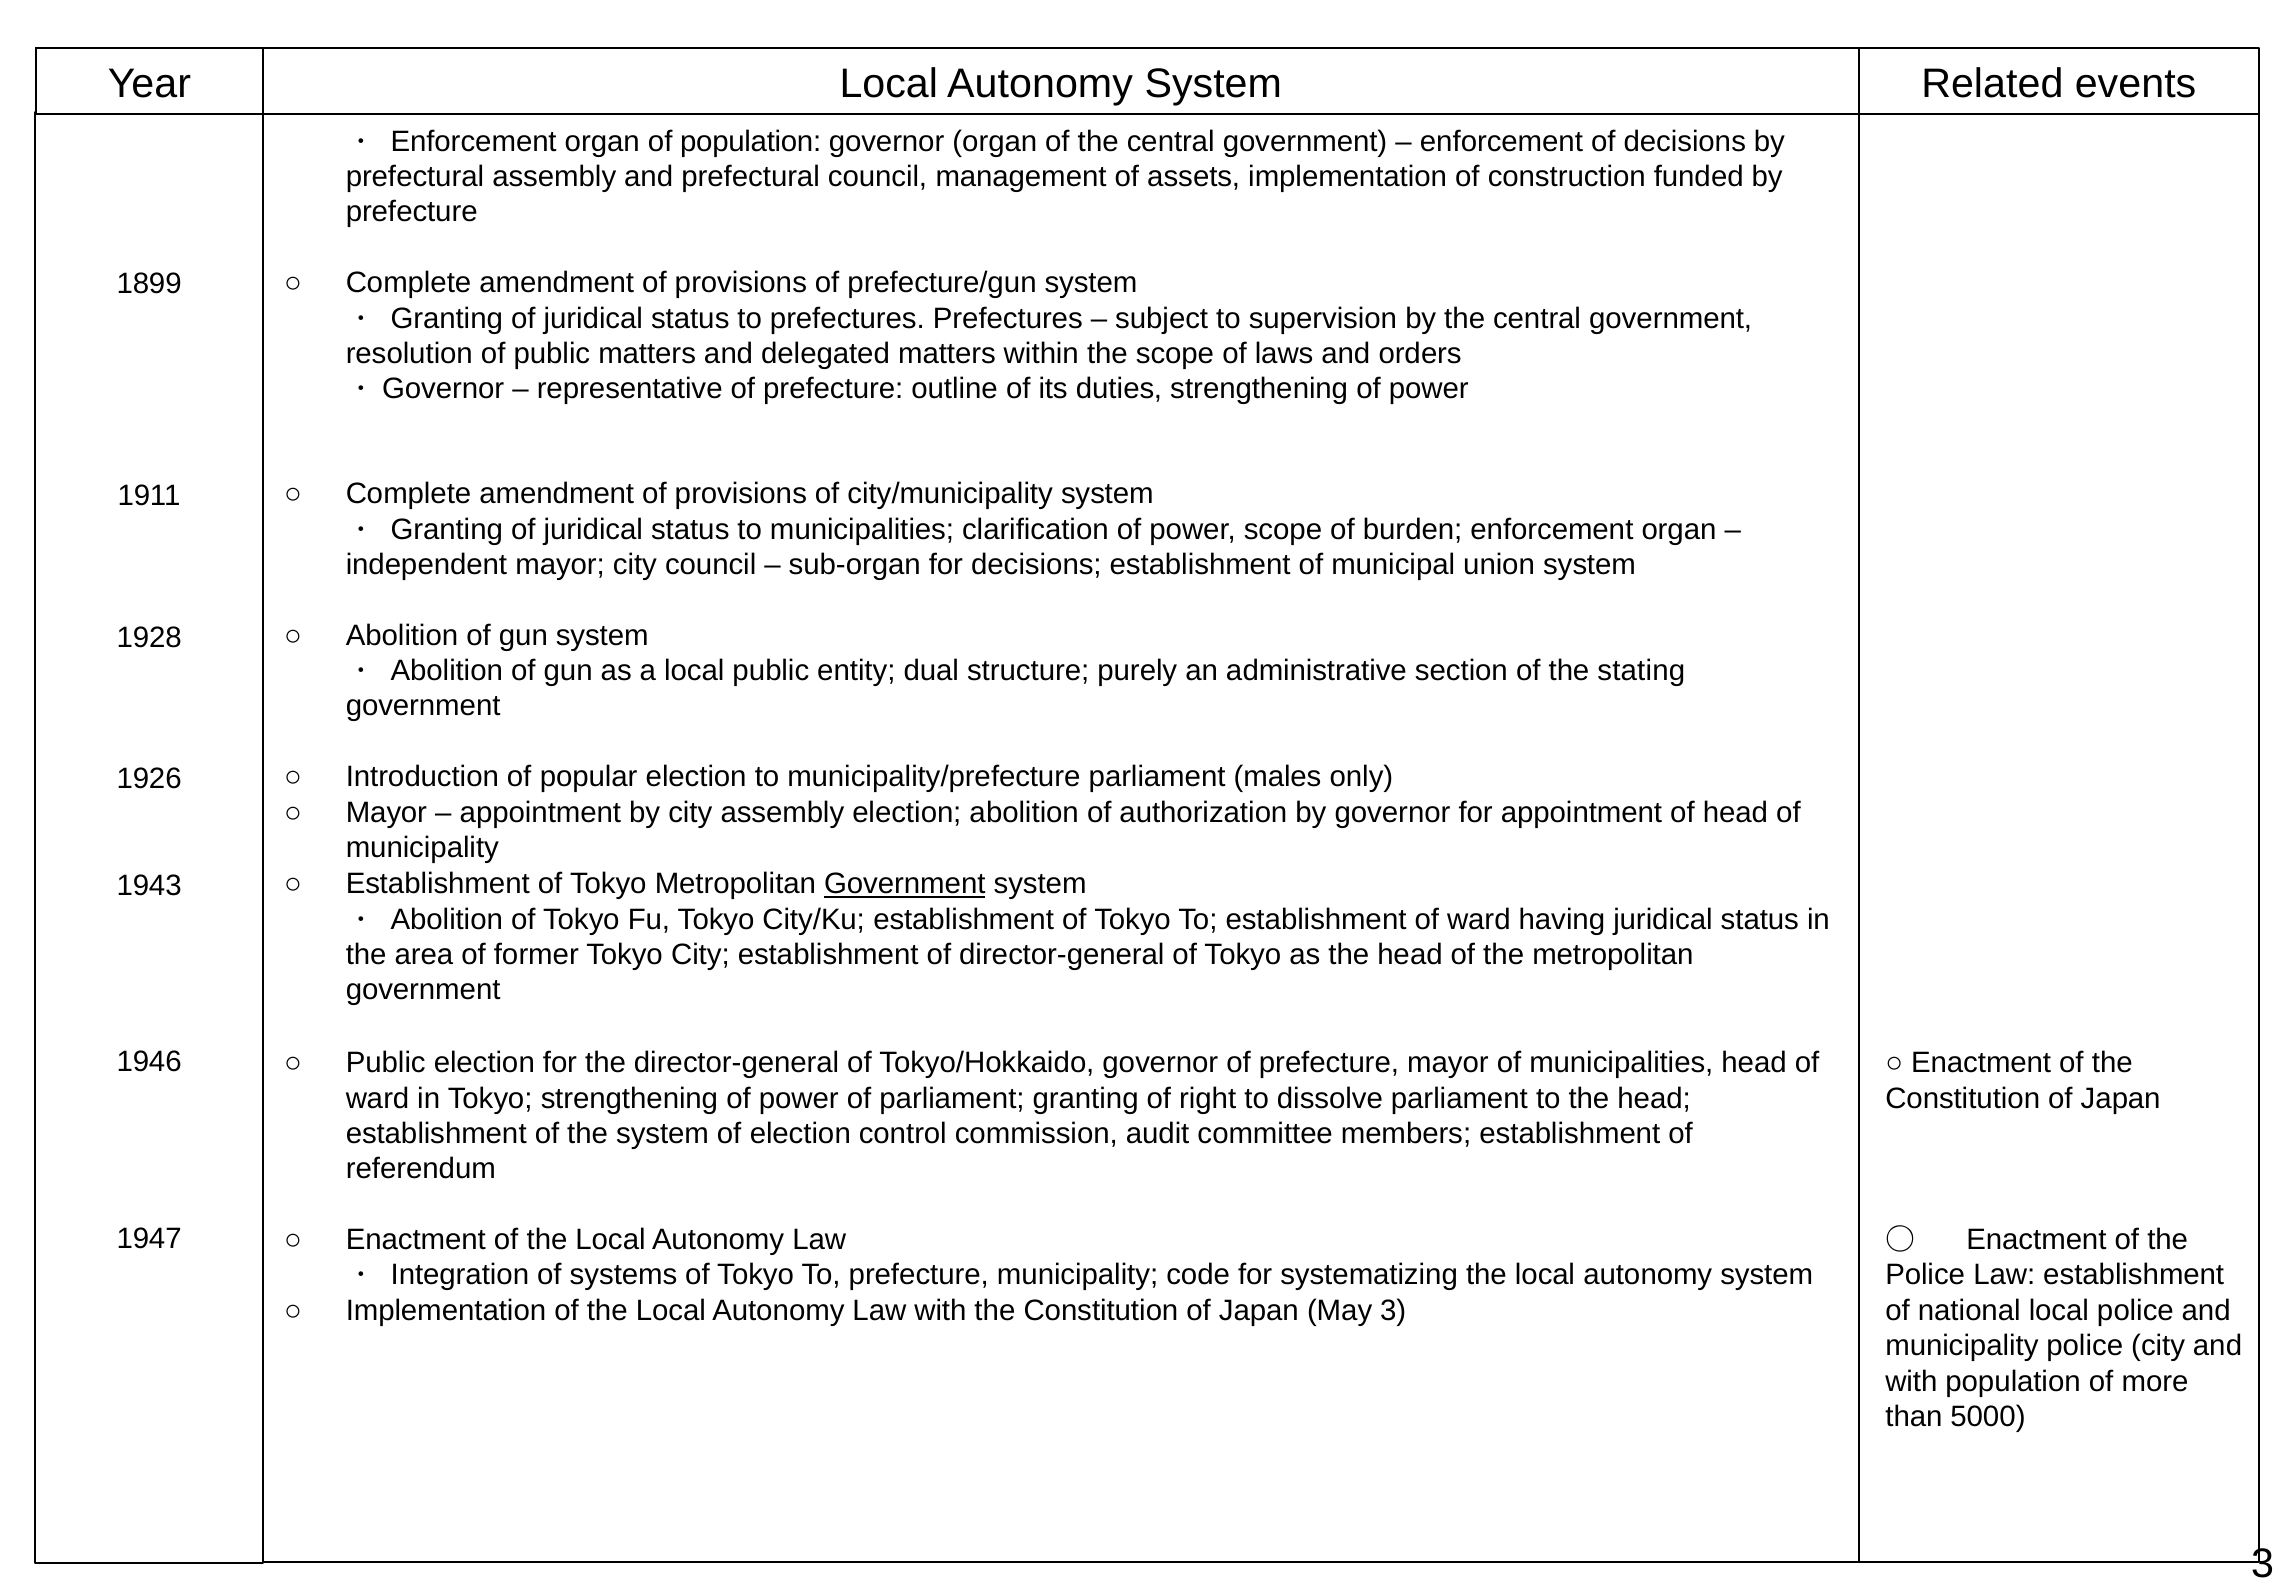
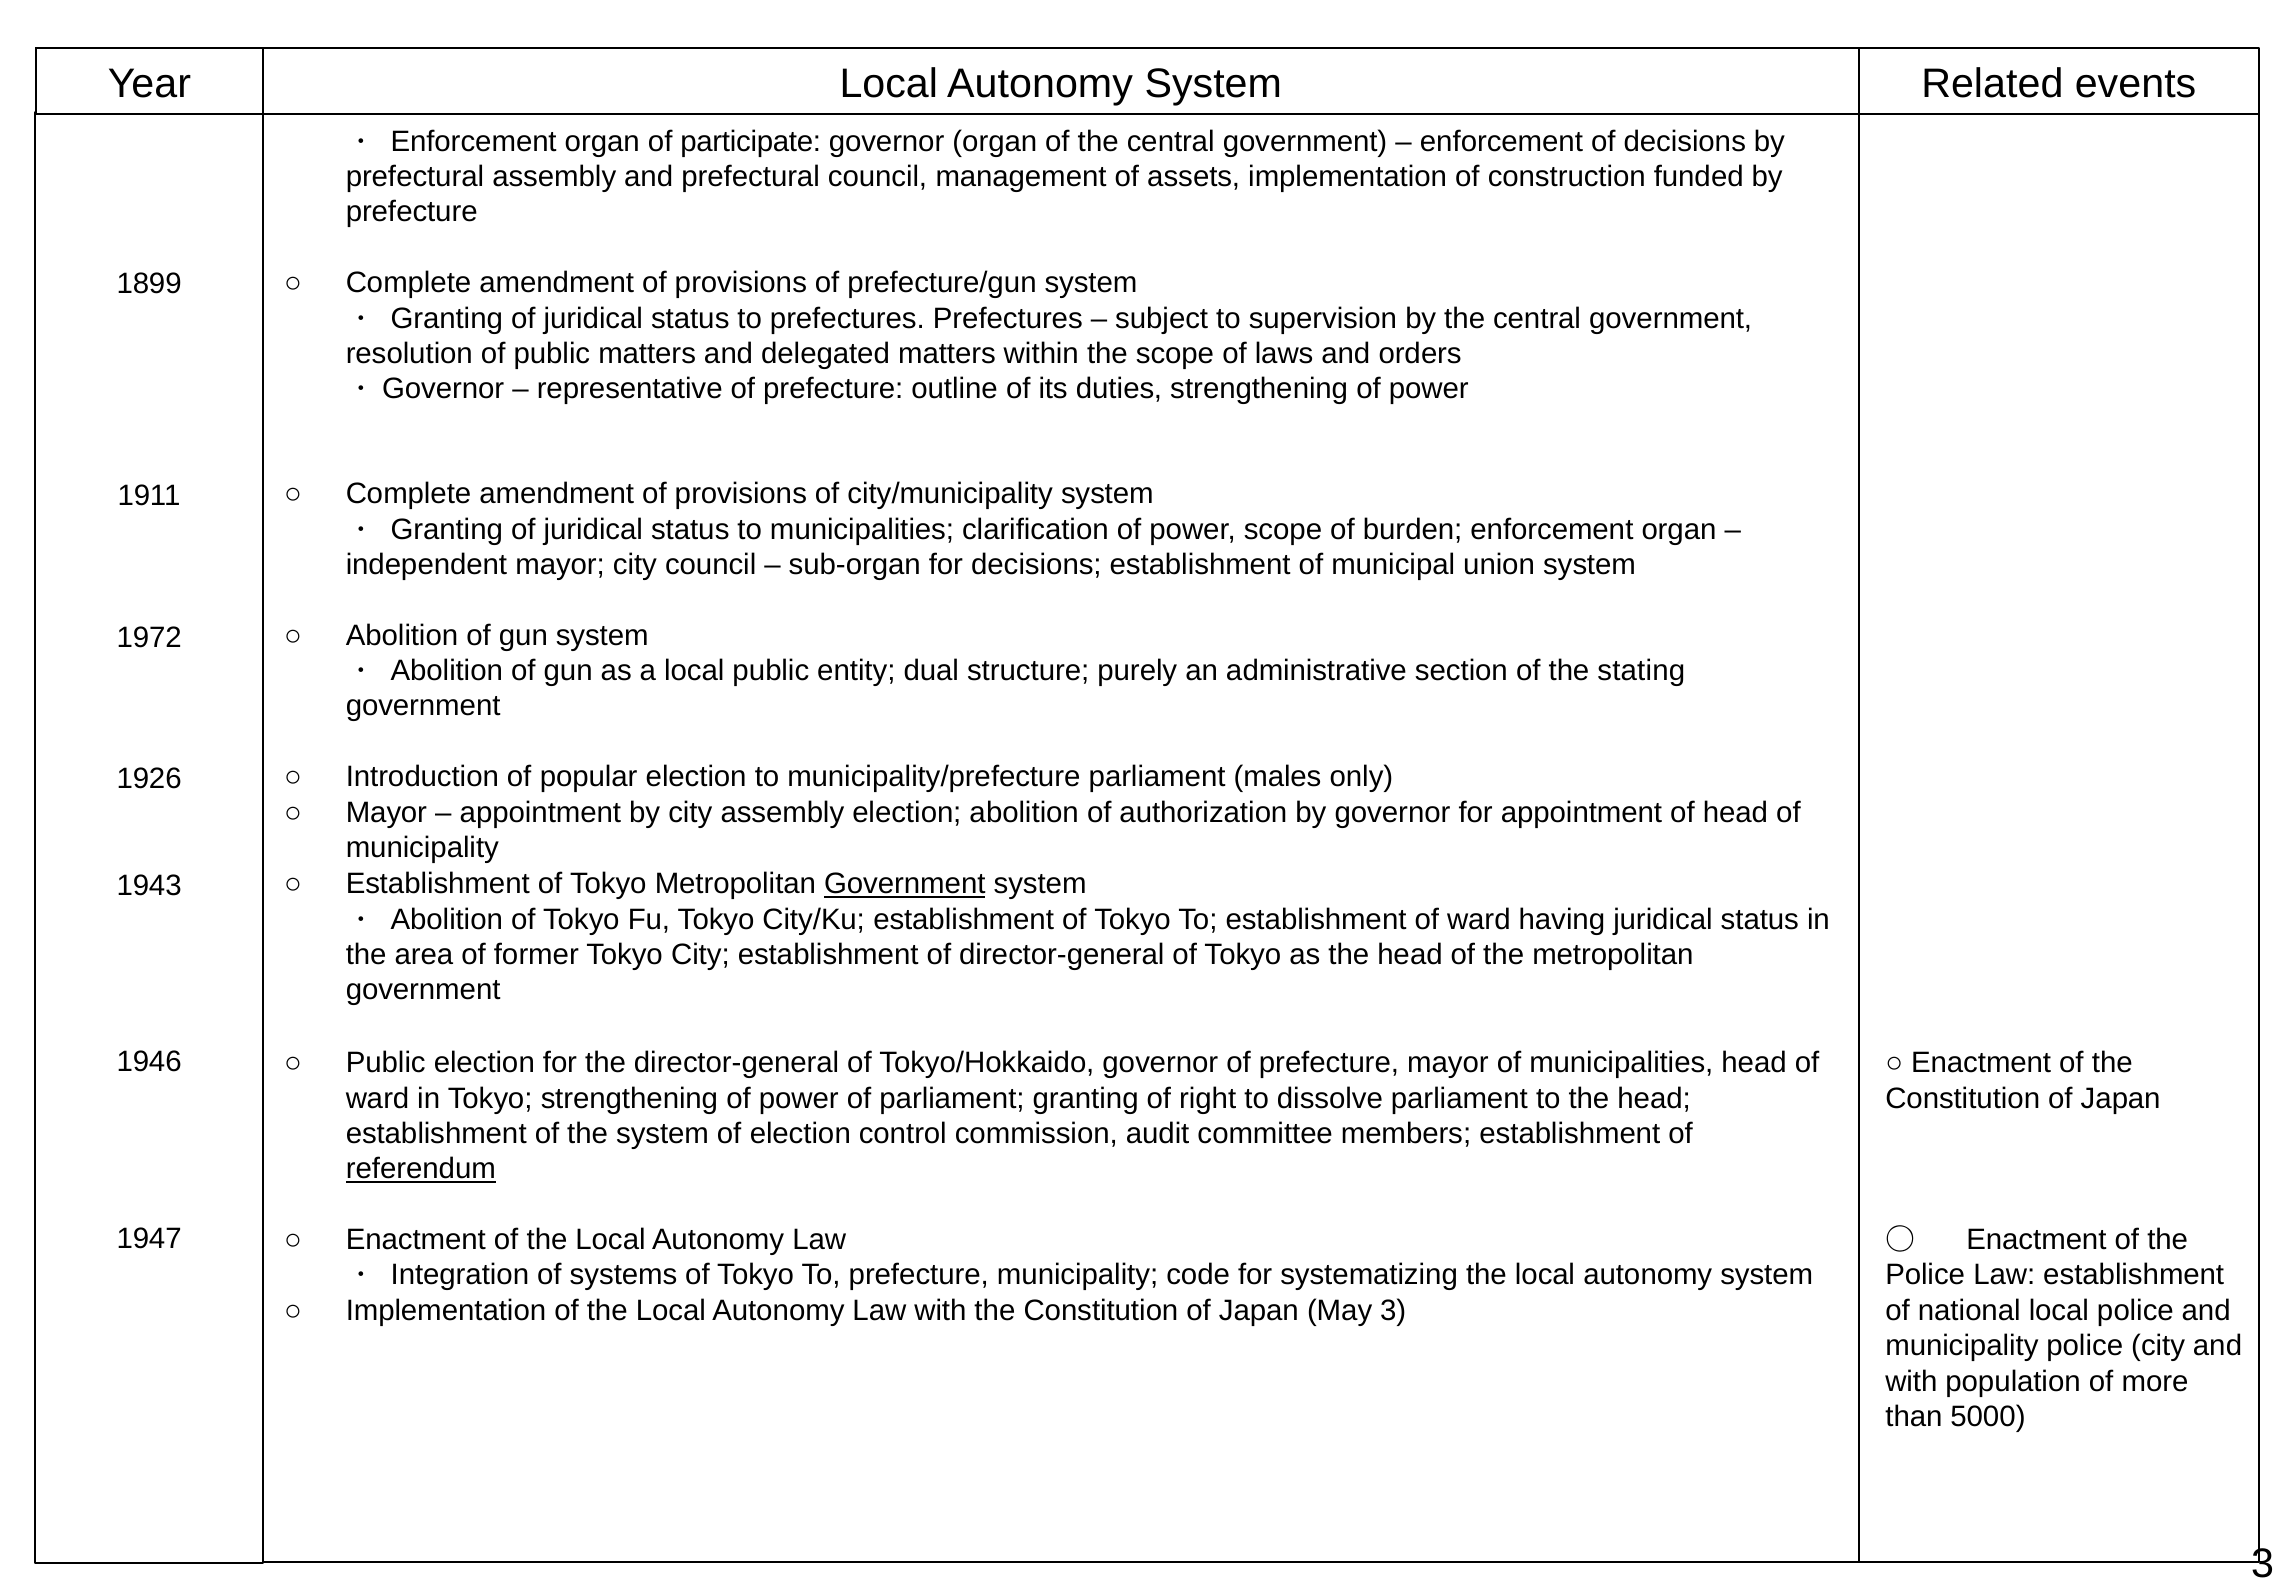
of population: population -> participate (751, 141)
1928: 1928 -> 1972 (149, 638)
referendum underline: none -> present (421, 1169)
